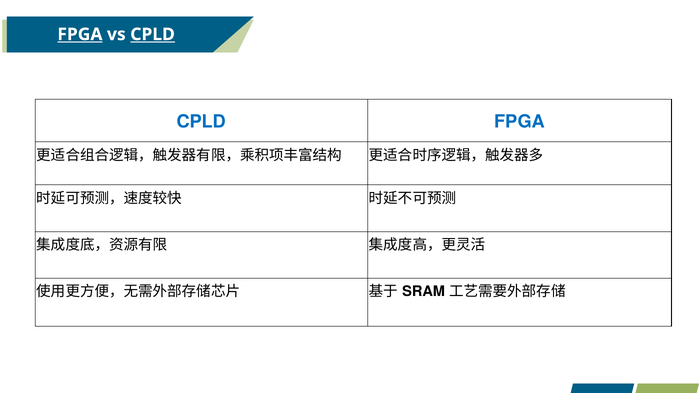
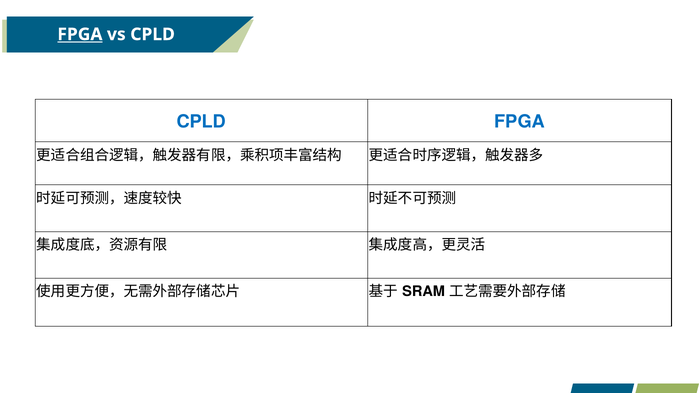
CPLD underline: present -> none (153, 34)
